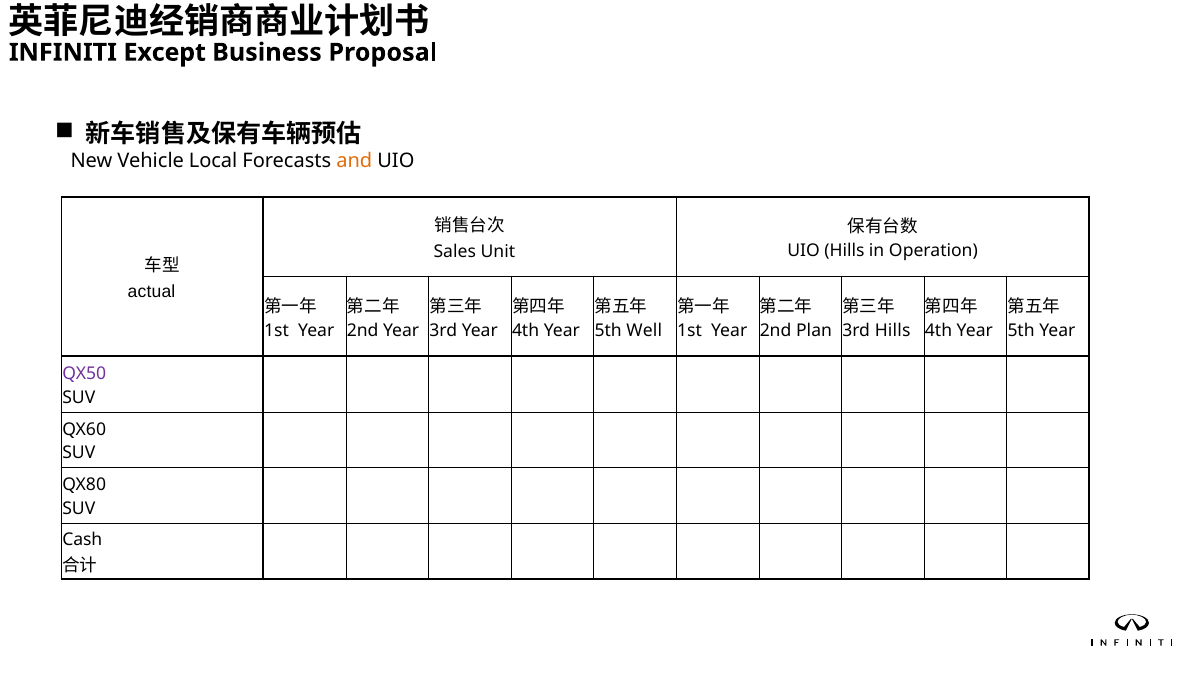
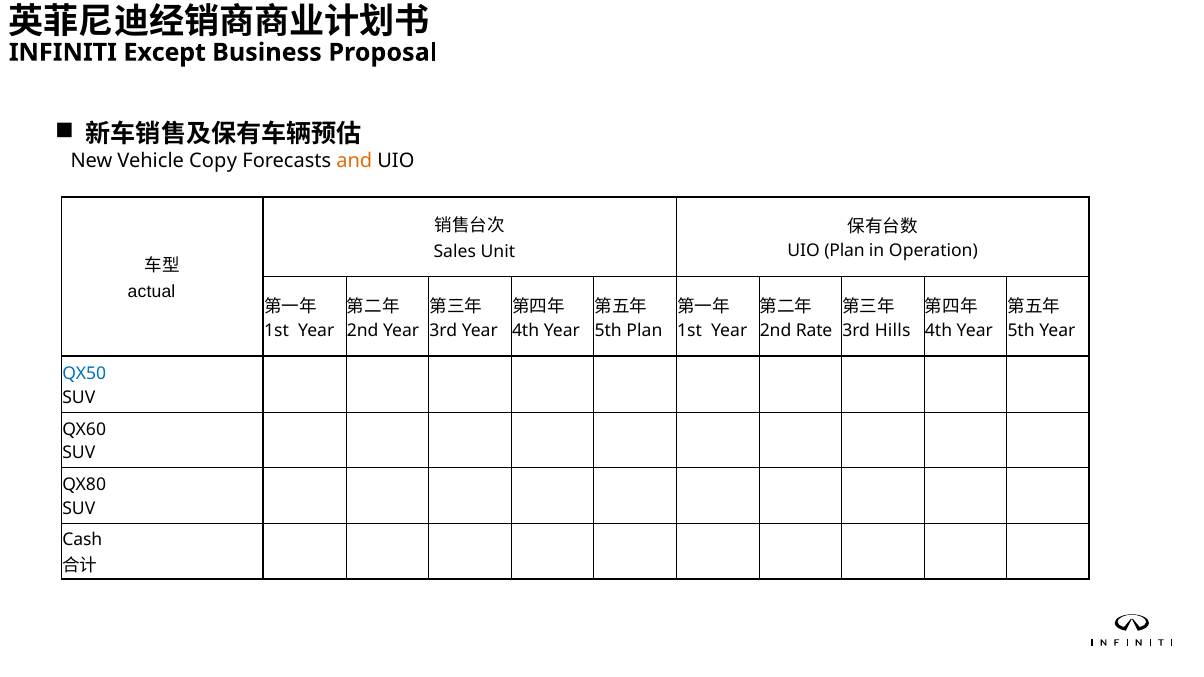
Local: Local -> Copy (213, 161)
UIO Hills: Hills -> Plan (845, 251)
5th Well: Well -> Plan (644, 331)
Plan: Plan -> Rate (814, 331)
QX50 colour: purple -> blue (84, 374)
